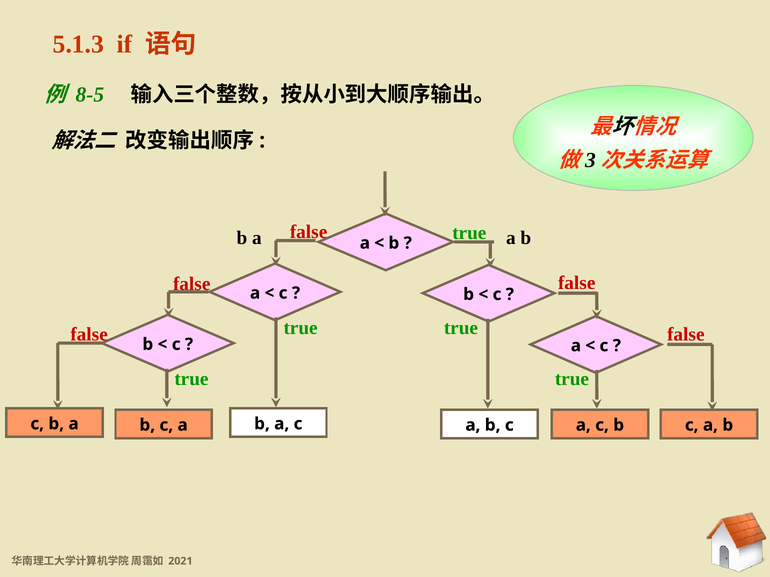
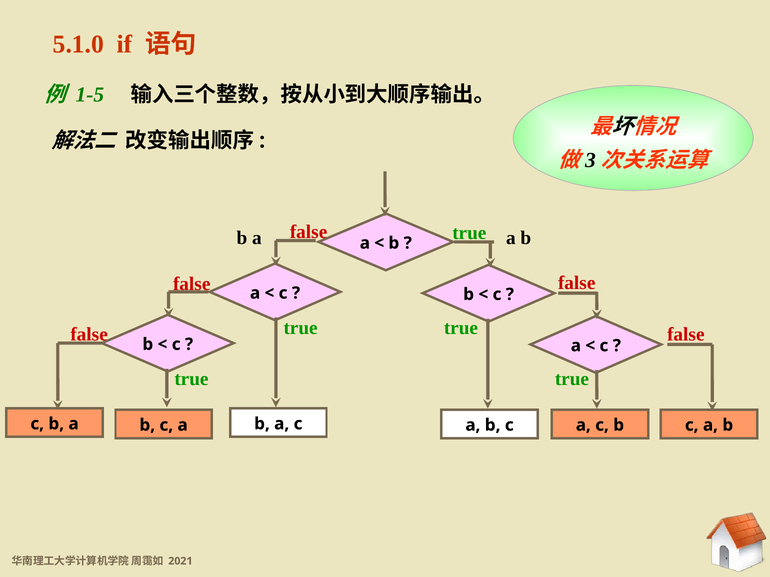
5.1.3: 5.1.3 -> 5.1.0 (78, 44)
8-5: 8-5 -> 1-5 (90, 95)
